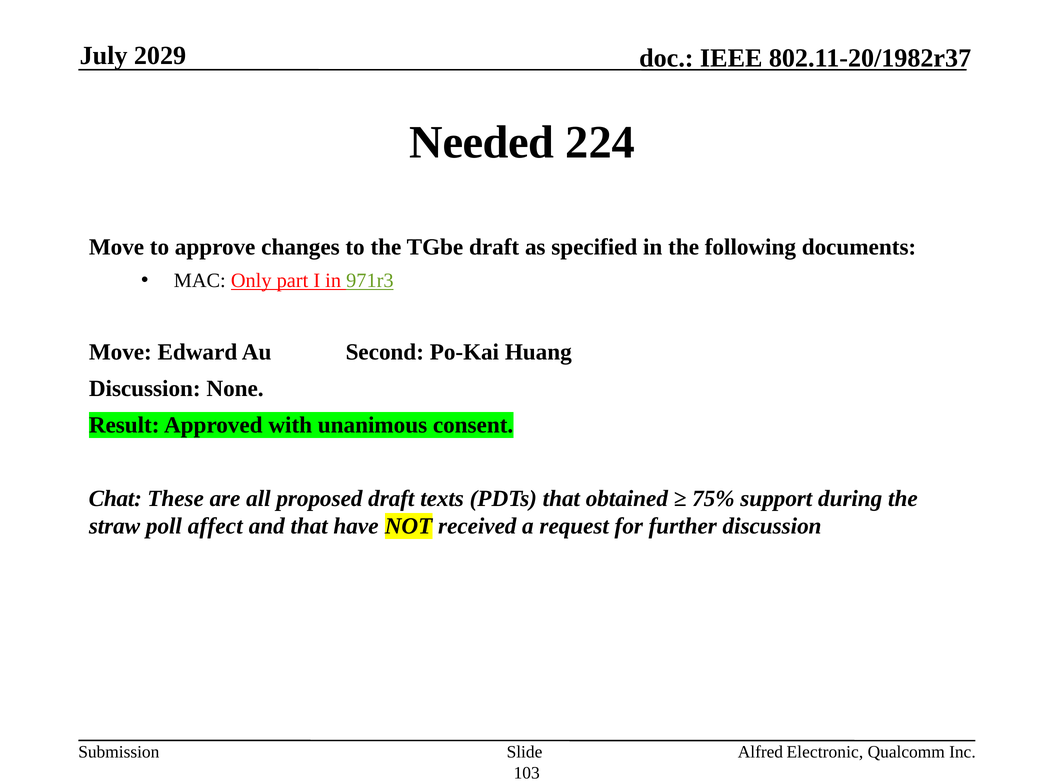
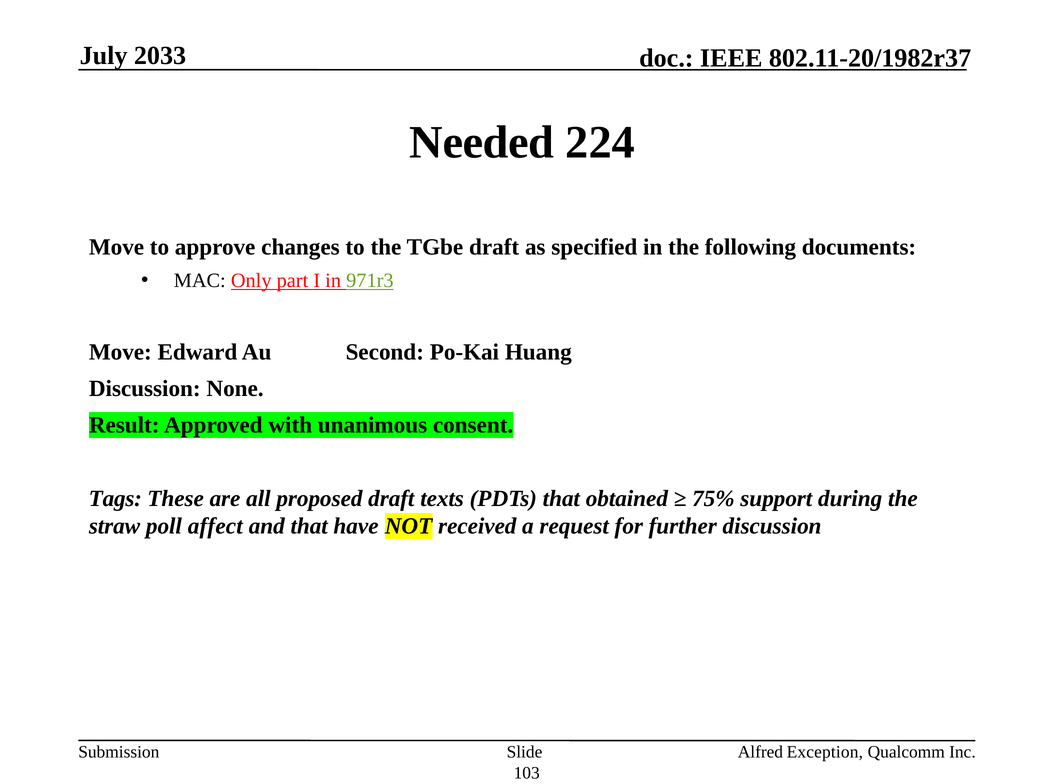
2029: 2029 -> 2033 (160, 55)
Chat: Chat -> Tags (115, 498)
Electronic: Electronic -> Exception (825, 752)
